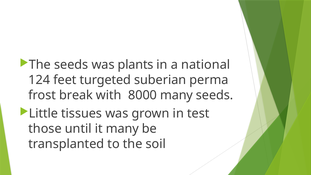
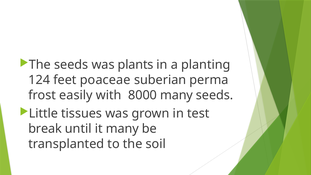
national: national -> planting (206, 65)
turgeted: turgeted -> poaceae (105, 80)
break: break -> easily (76, 95)
those: those -> break (45, 129)
